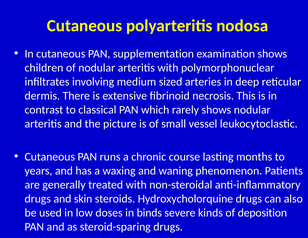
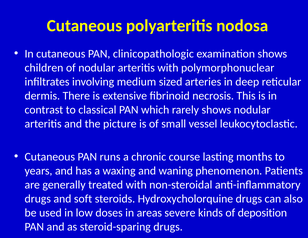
supplementation: supplementation -> clinicopathologic (153, 54)
skin: skin -> soft (83, 199)
binds: binds -> areas (149, 213)
